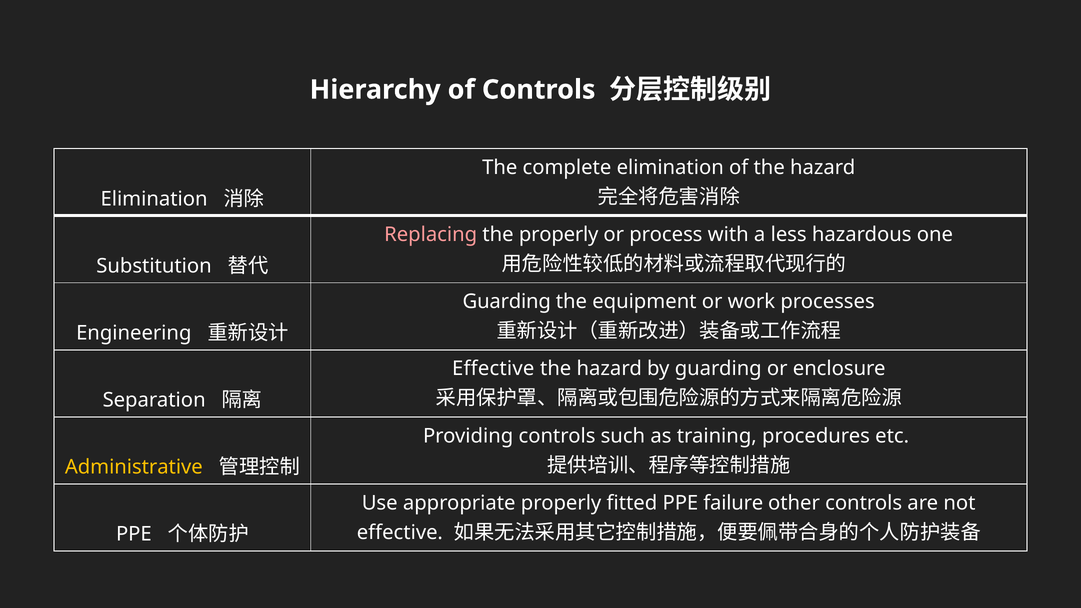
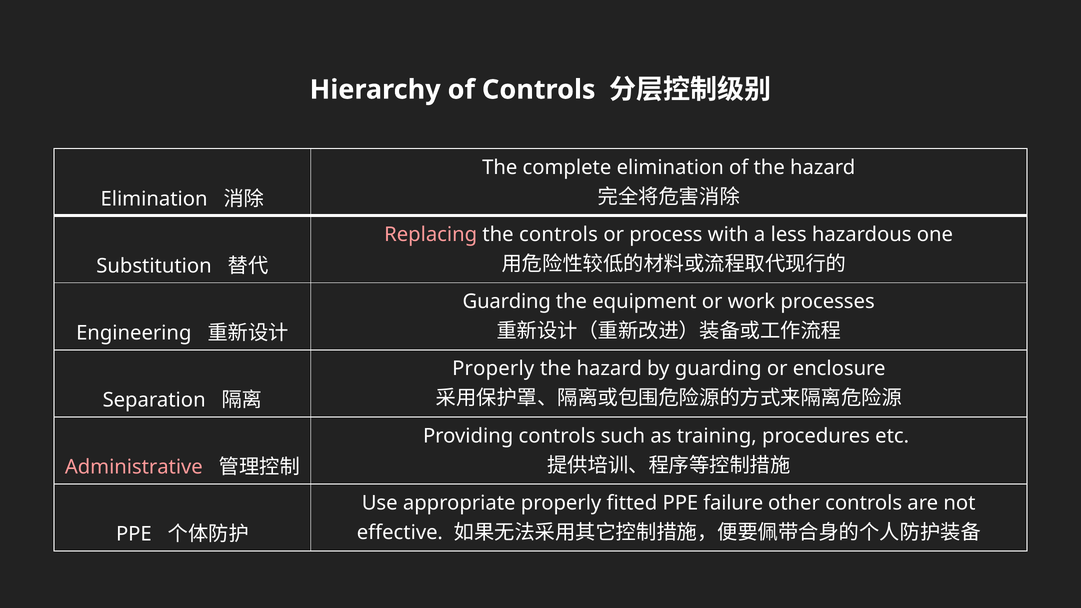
the properly: properly -> controls (558, 235)
Effective: Effective -> Properly (493, 369)
Administrative colour: yellow -> pink (134, 467)
